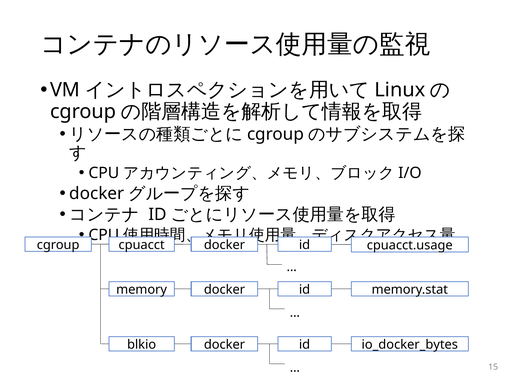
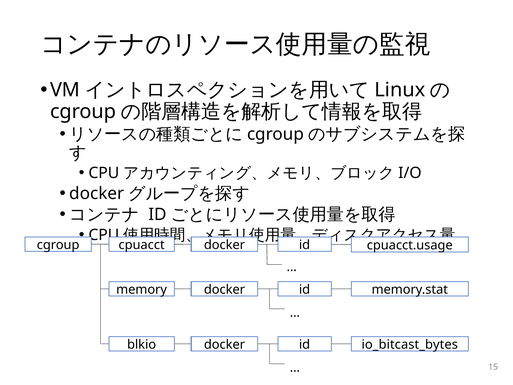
io_docker_bytes: io_docker_bytes -> io_bitcast_bytes (410, 344)
